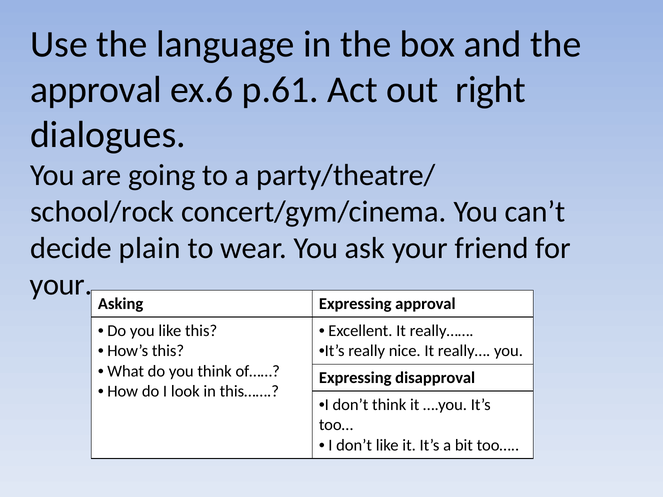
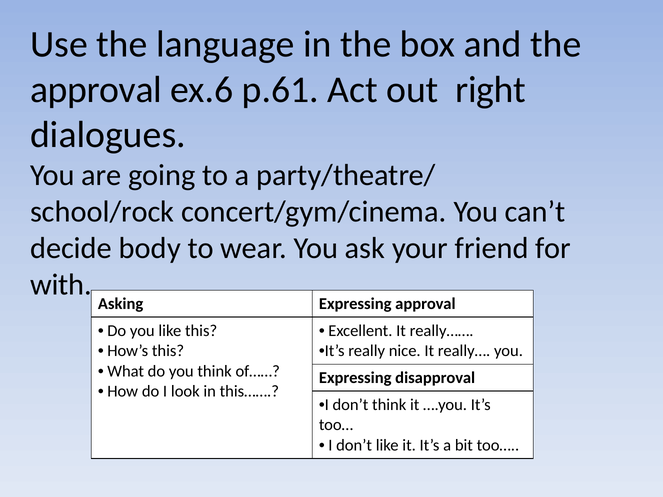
plain: plain -> body (150, 248)
your: your -> with (61, 285)
